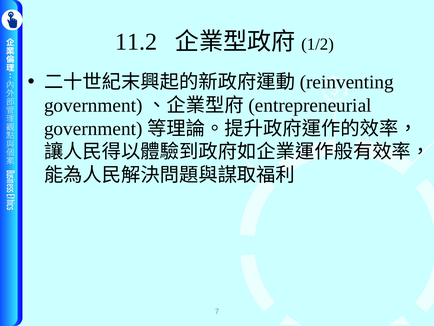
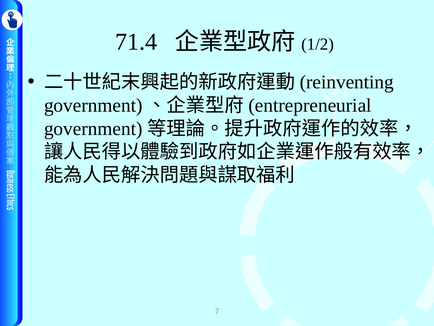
11.2: 11.2 -> 71.4 (136, 42)
